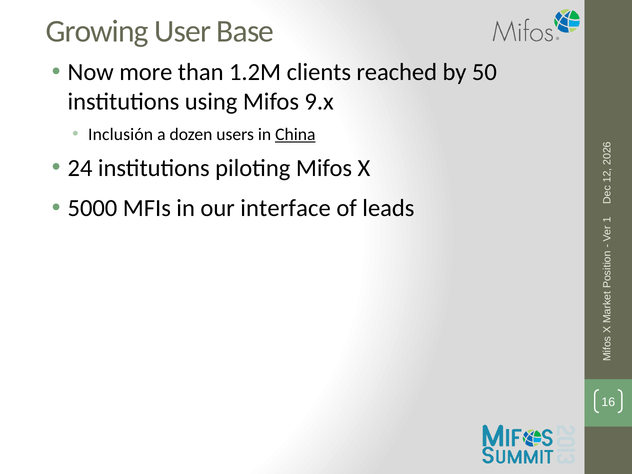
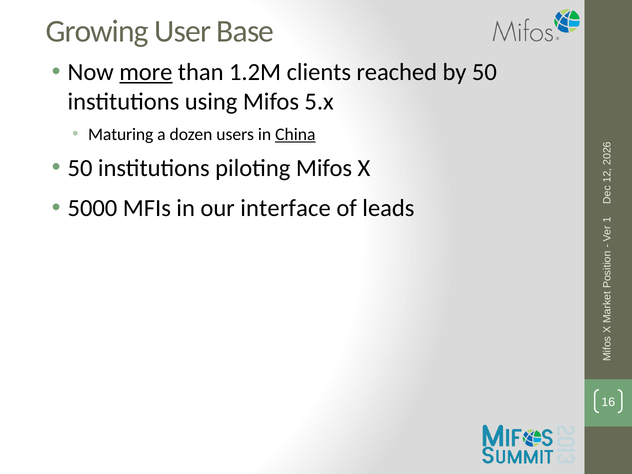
more underline: none -> present (146, 72)
9.x: 9.x -> 5.x (319, 102)
Inclusión: Inclusión -> Maturing (121, 135)
24: 24 -> 50 (80, 168)
